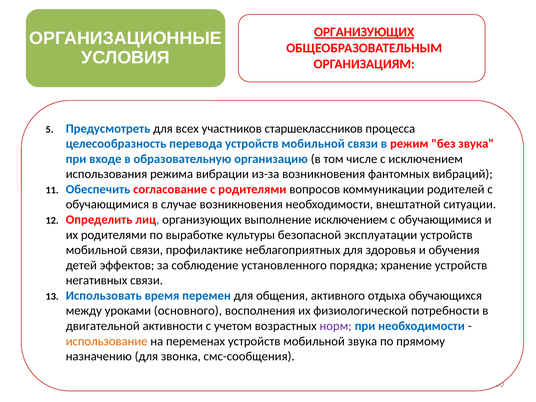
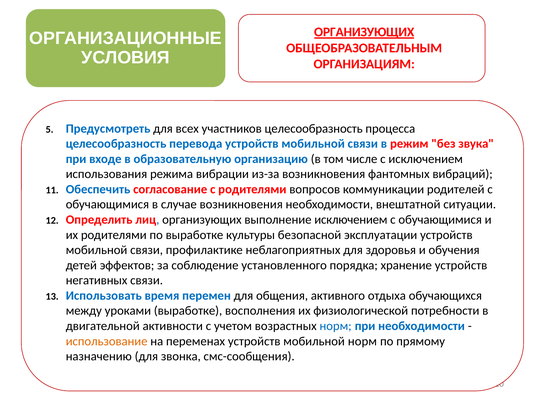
участников старшеклассников: старшеклассников -> целесообразность (314, 128)
уроками основного: основного -> выработке (188, 311)
норм colour: purple -> blue (336, 326)
мобильной звука: звука -> норм (362, 341)
